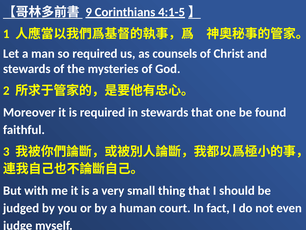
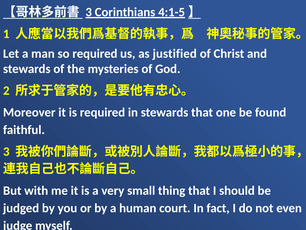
9: 9 -> 3 (89, 12)
counsels: counsels -> justified (175, 53)
